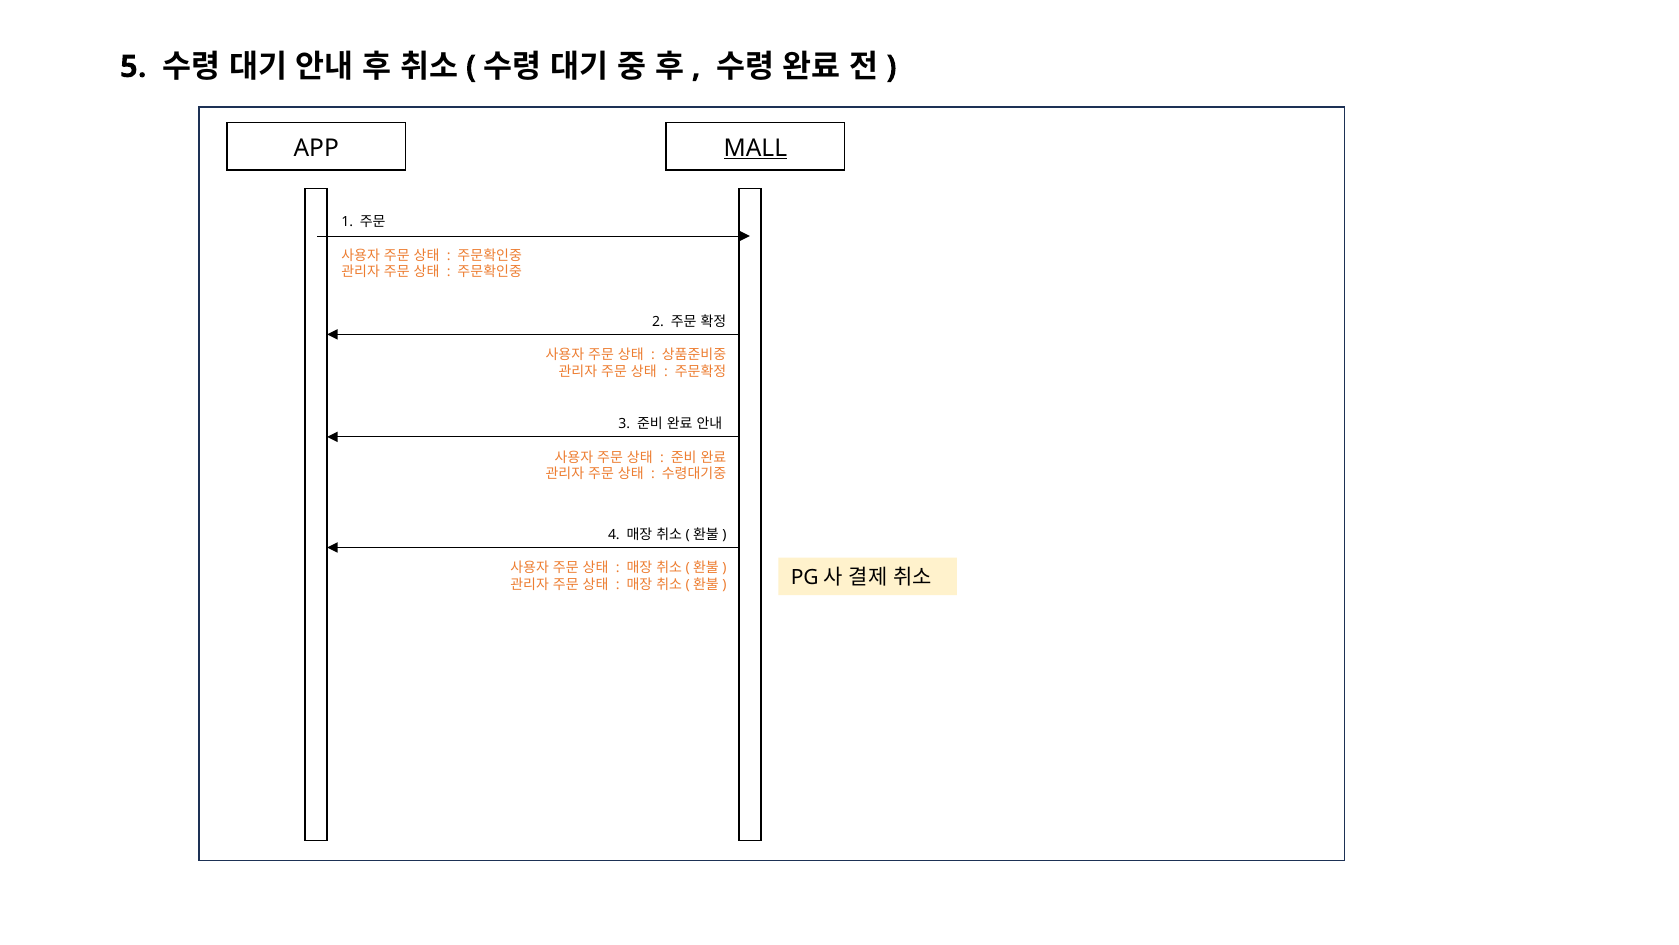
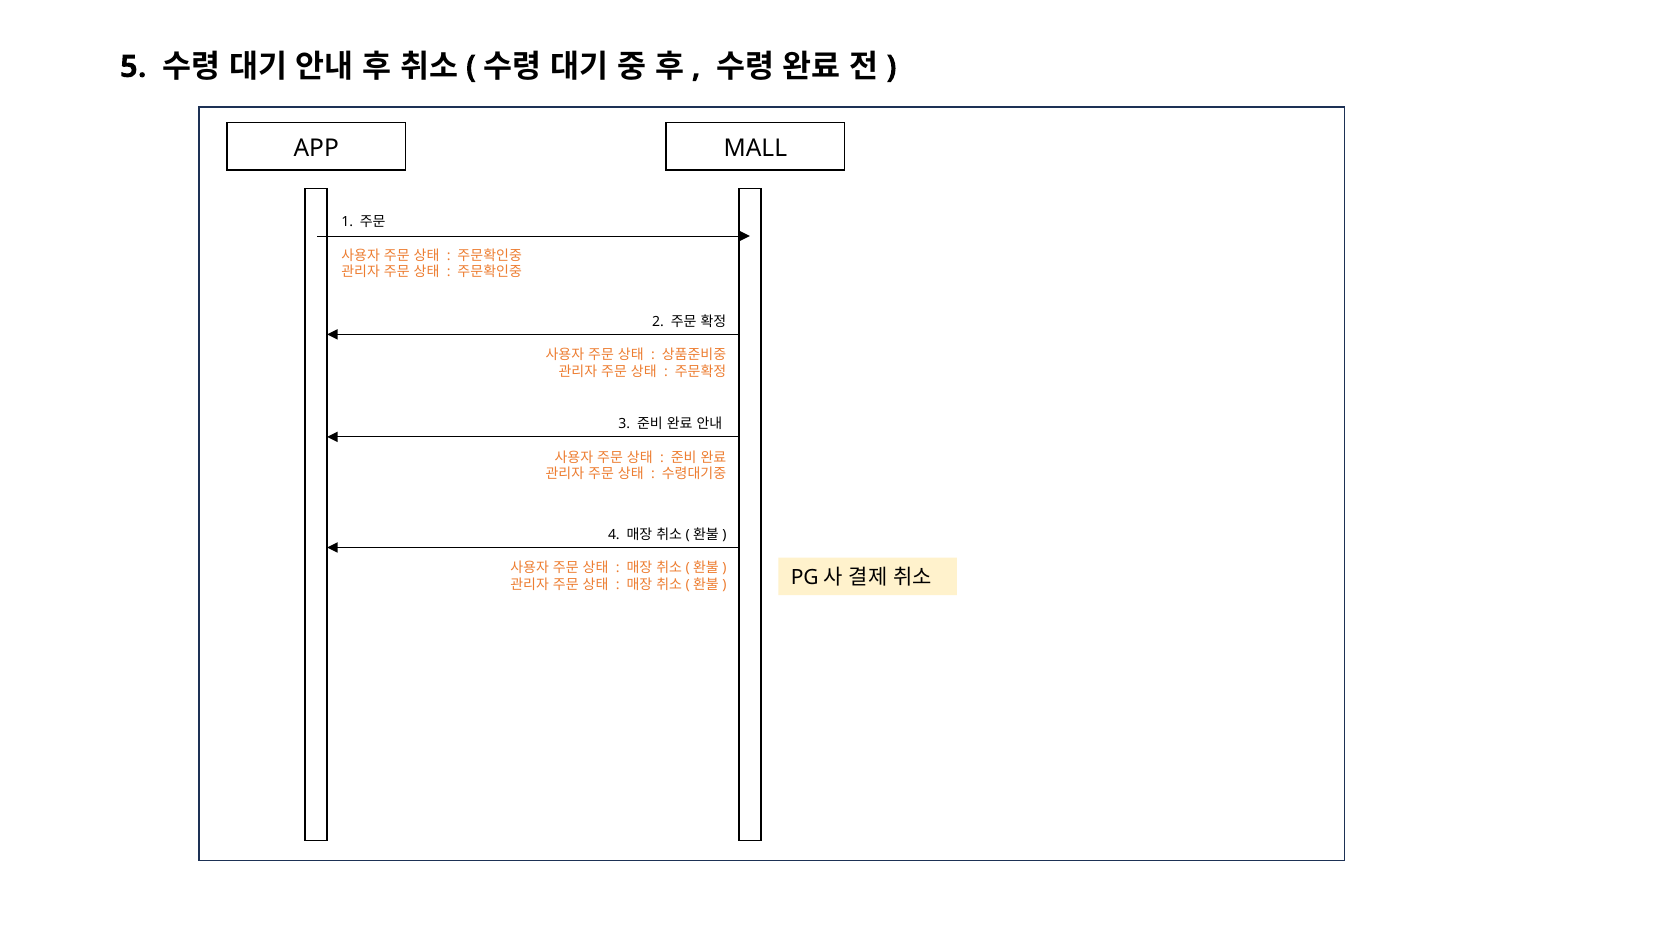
MALL underline: present -> none (755, 148)
